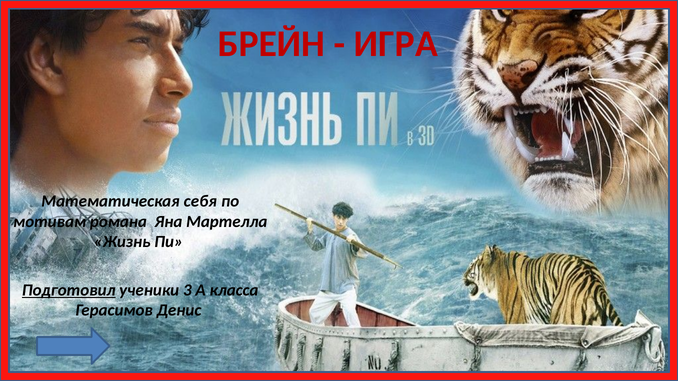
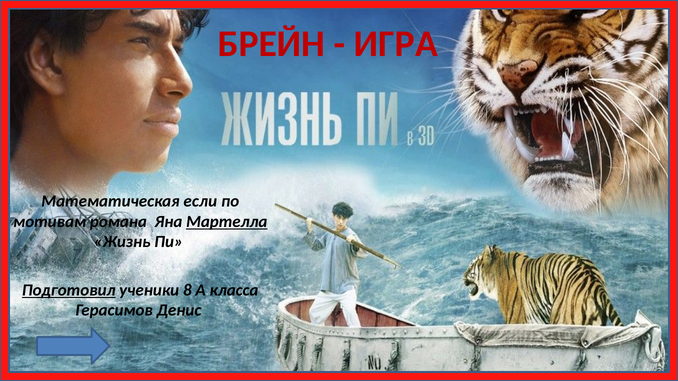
себя: себя -> если (200, 201)
Мартелла underline: none -> present (227, 222)
3: 3 -> 8 (187, 290)
